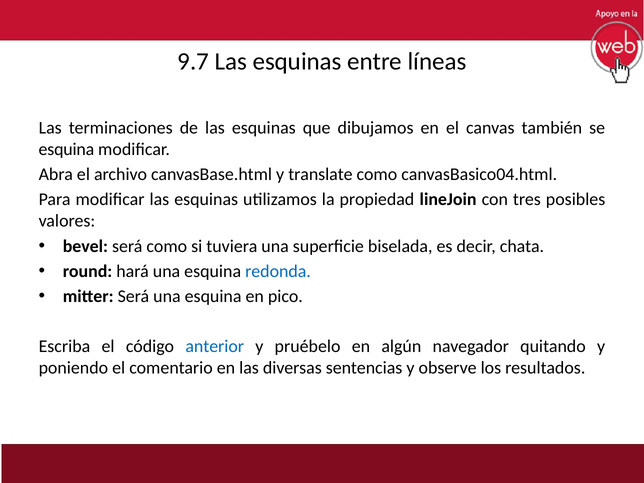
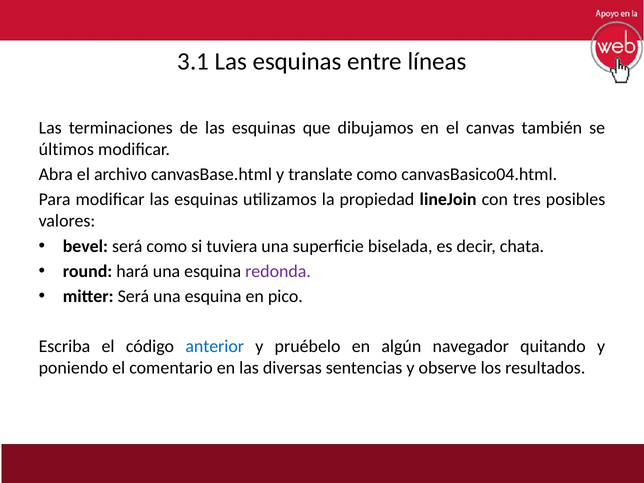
9.7: 9.7 -> 3.1 (193, 61)
esquina: esquina -> últimos (66, 149)
redonda colour: blue -> purple (278, 271)
